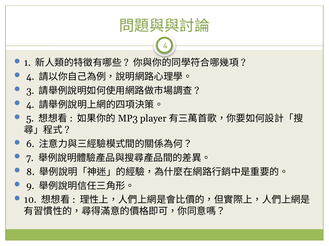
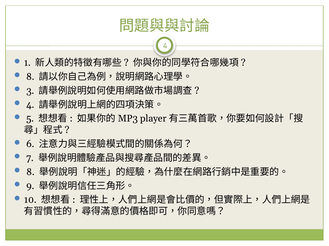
4: 4 -> 8 (30, 77)
